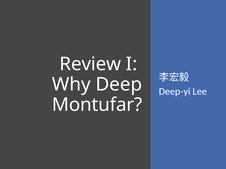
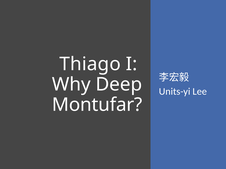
Review: Review -> Thiago (90, 64)
Deep-yi: Deep-yi -> Units-yi (175, 92)
